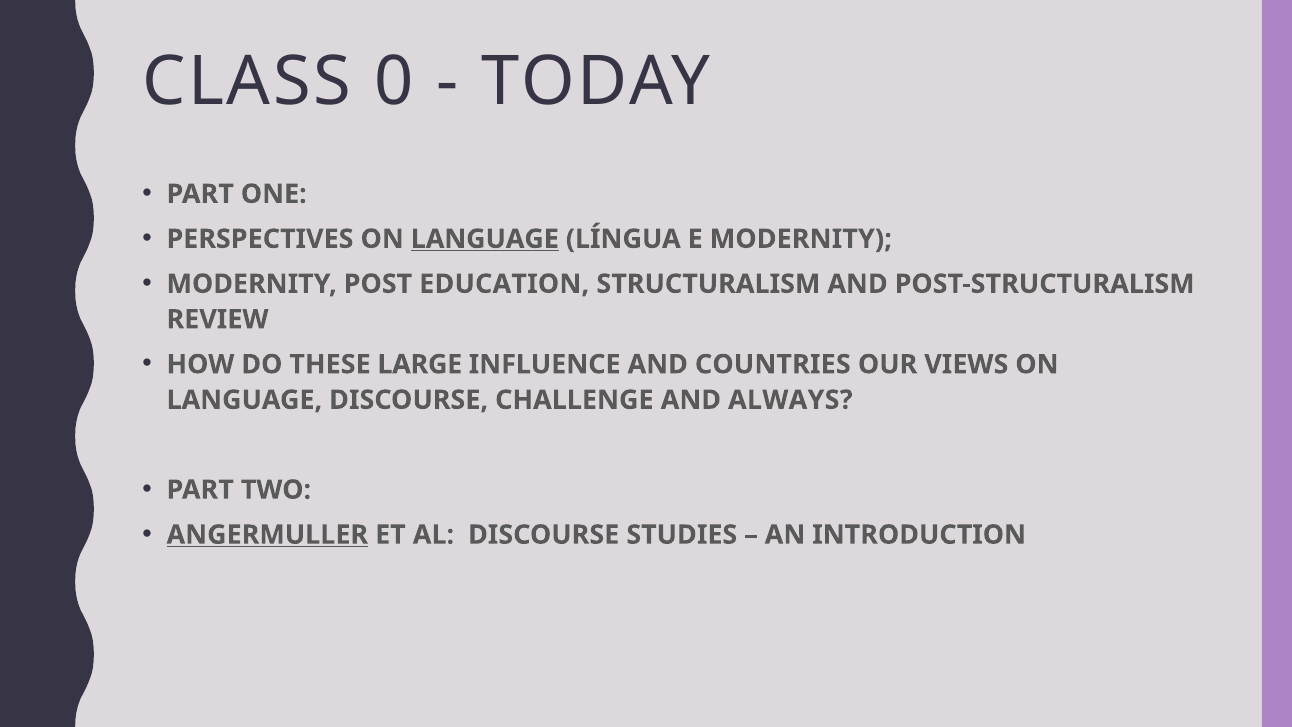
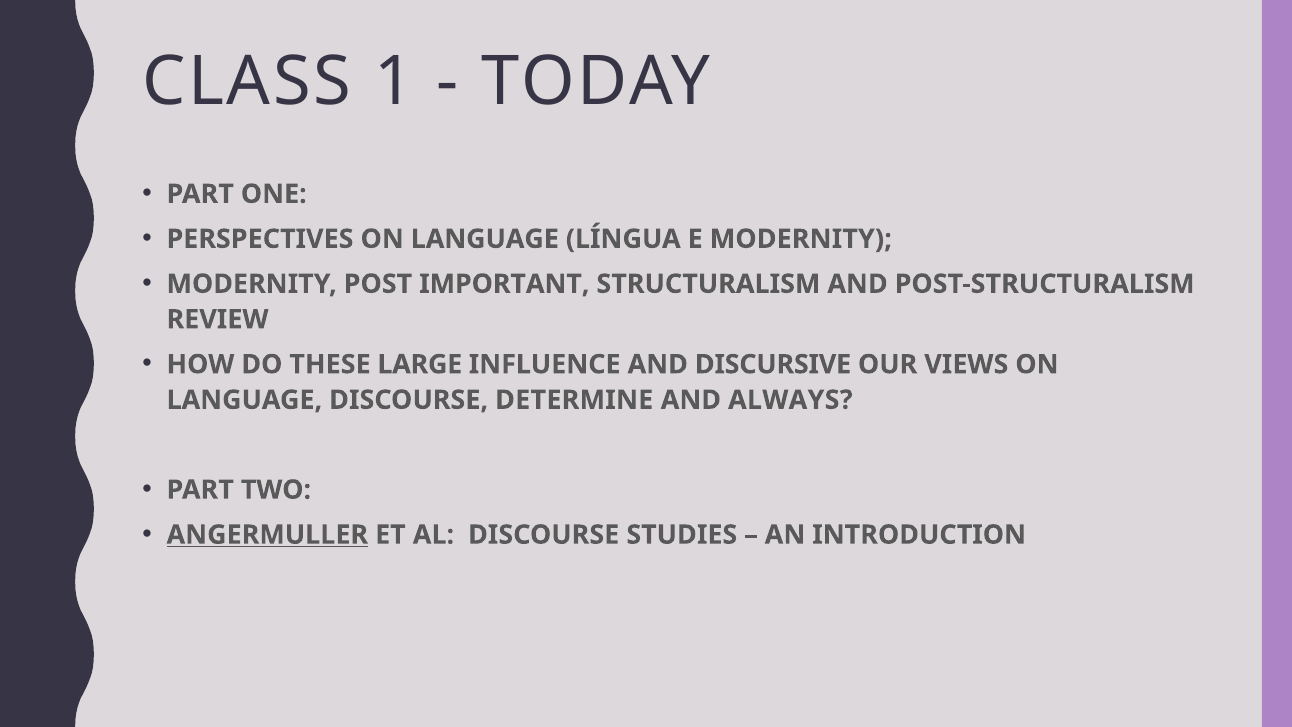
0: 0 -> 1 (394, 82)
LANGUAGE underline: present -> none (485, 239)
EDUCATION: EDUCATION -> IMPORTANT (504, 284)
COUNTRIES: COUNTRIES -> DISCURSIVE (773, 364)
CHALLENGE: CHALLENGE -> DETERMINE (574, 400)
